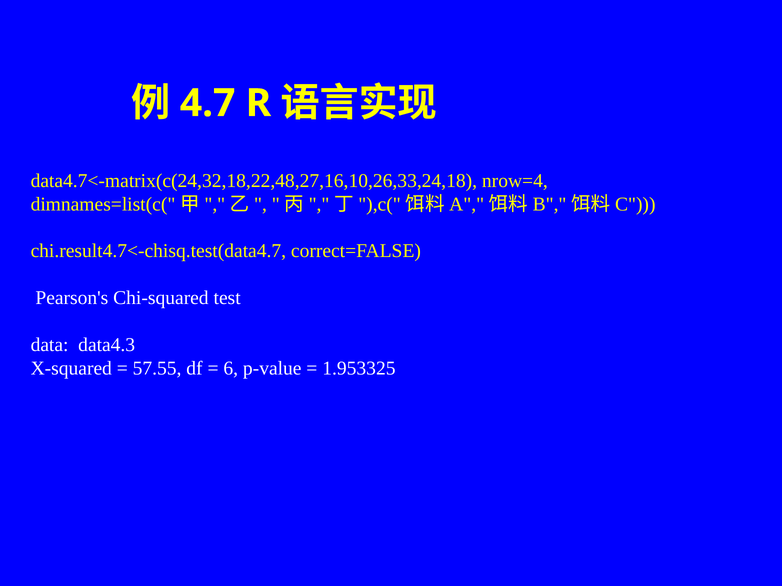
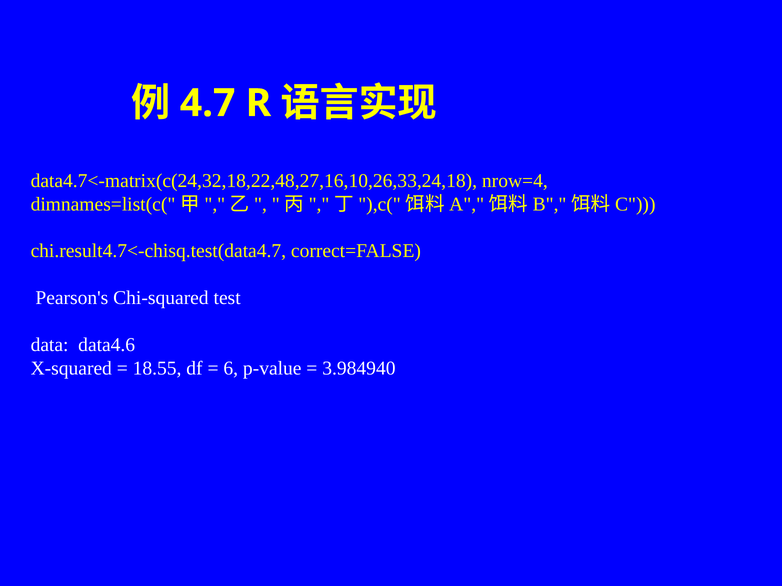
data4.3: data4.3 -> data4.6 (107, 345)
57.55: 57.55 -> 18.55 (157, 369)
1.953325: 1.953325 -> 3.984940 (359, 369)
